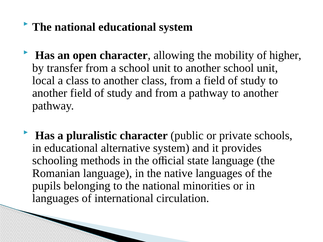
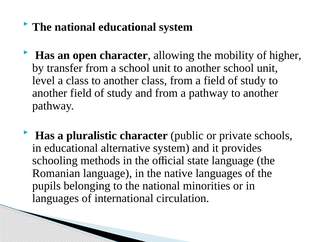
local: local -> level (44, 81)
